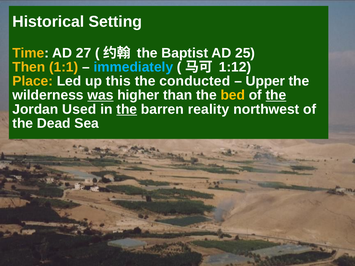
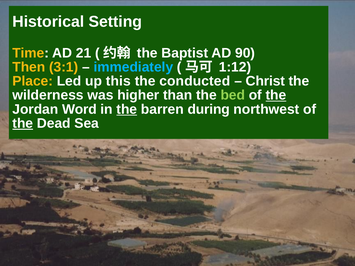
27: 27 -> 21 (84, 53)
25: 25 -> 90 (245, 53)
1:1: 1:1 -> 3:1 (64, 67)
Upper: Upper -> Christ (265, 81)
was underline: present -> none (100, 95)
bed colour: yellow -> light green (233, 95)
Used: Used -> Word (79, 109)
reality: reality -> during (209, 109)
the underline: none -> present (23, 123)
